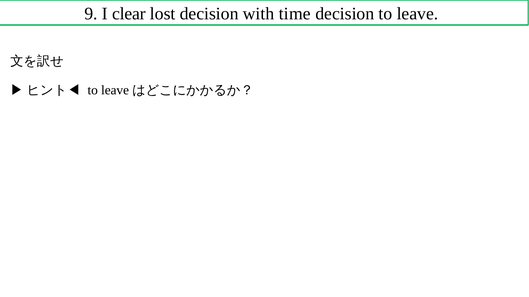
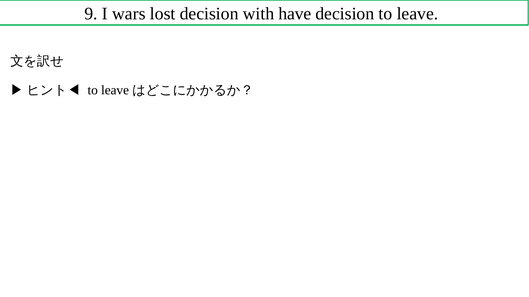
clear: clear -> wars (129, 14)
time: time -> have (295, 14)
